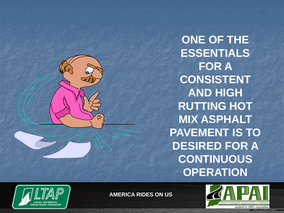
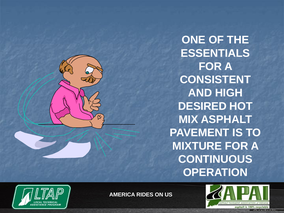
RUTTING: RUTTING -> DESIRED (202, 106)
DESIRED: DESIRED -> MIXTURE (197, 146)
